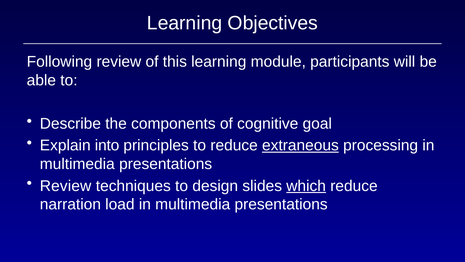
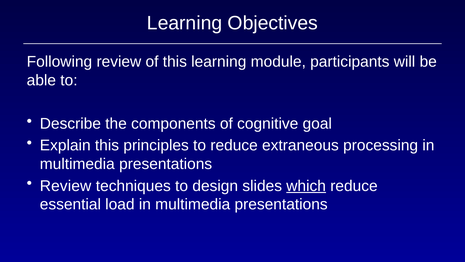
Explain into: into -> this (107, 145)
extraneous underline: present -> none (300, 145)
narration: narration -> essential (70, 204)
